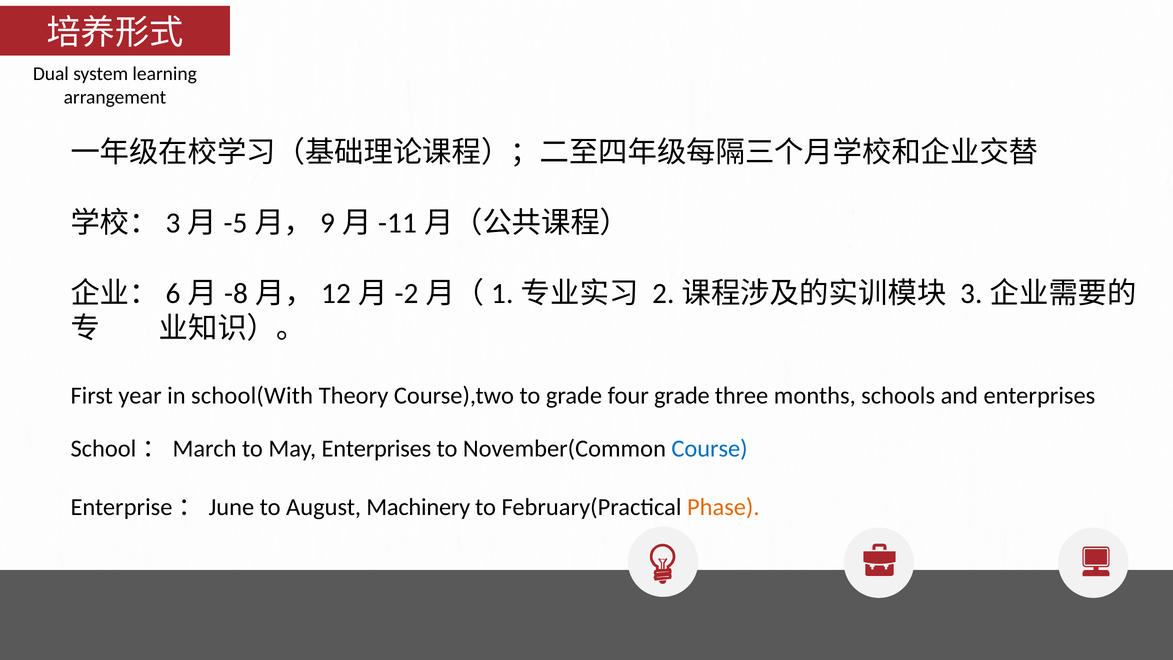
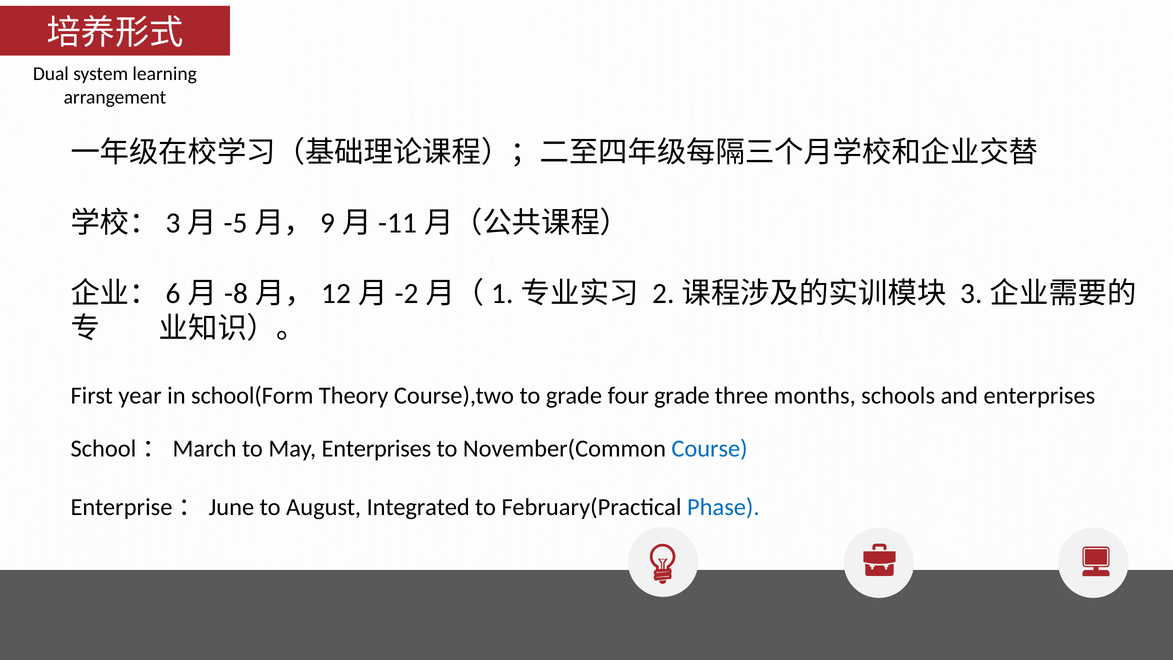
school(With: school(With -> school(Form (252, 396)
Machinery: Machinery -> Integrated (418, 507)
Phase colour: orange -> blue (723, 507)
